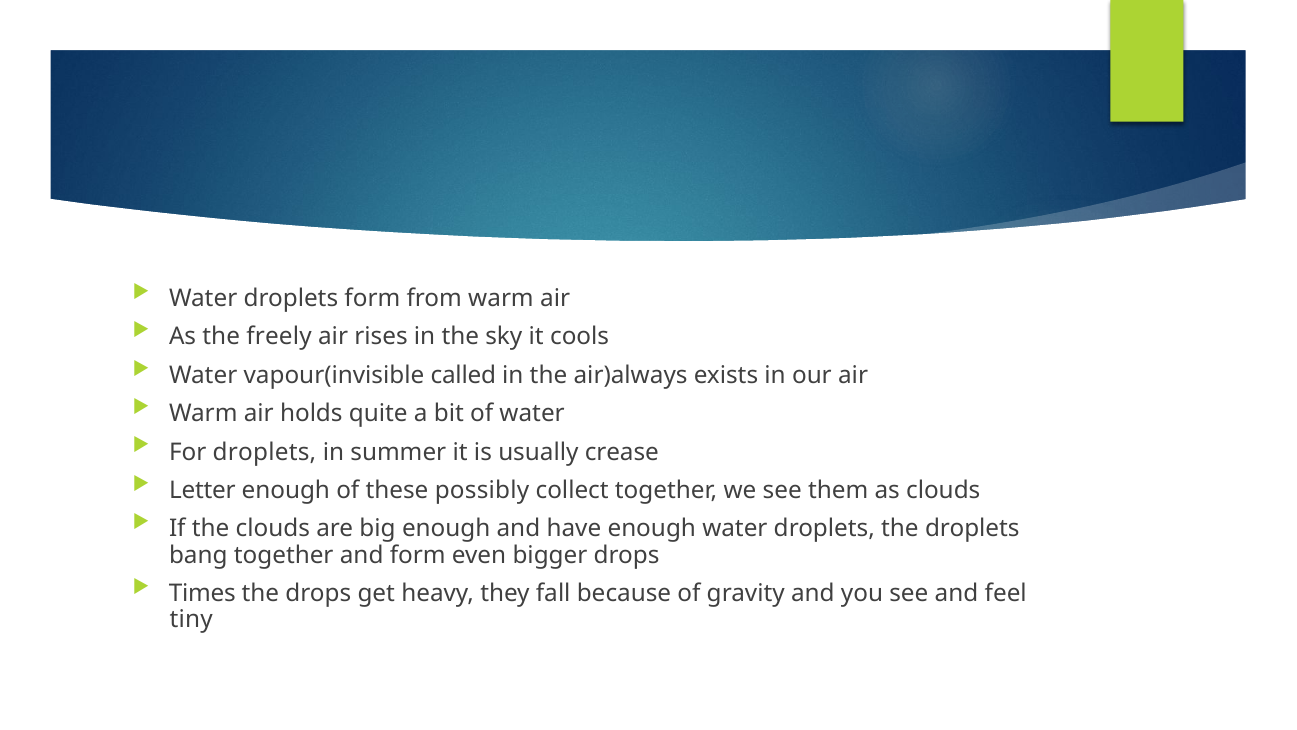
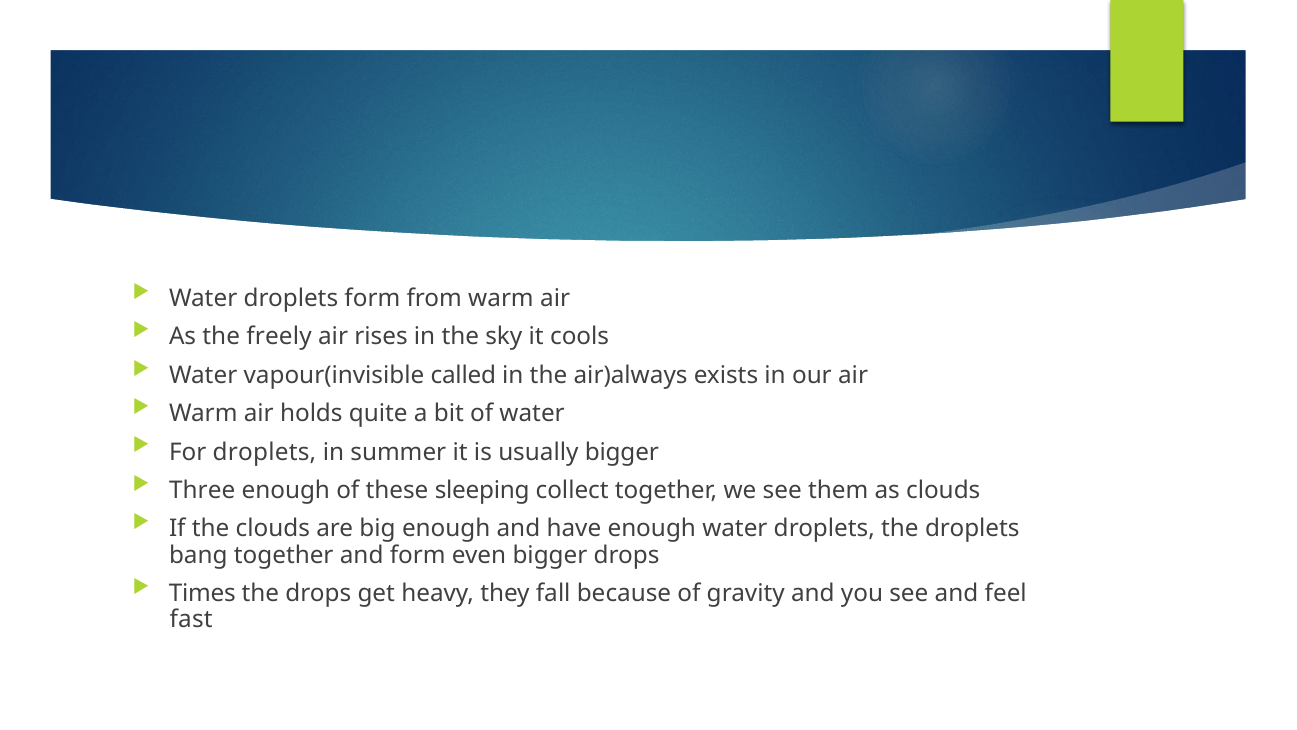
usually crease: crease -> bigger (622, 452)
Letter: Letter -> Three (202, 490)
possibly: possibly -> sleeping (482, 490)
tiny: tiny -> fast (191, 620)
